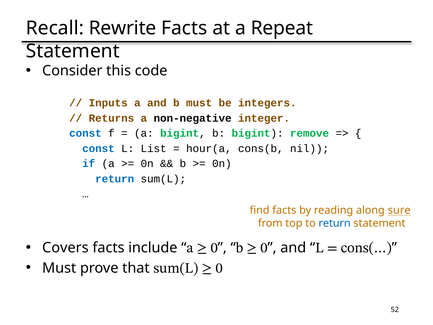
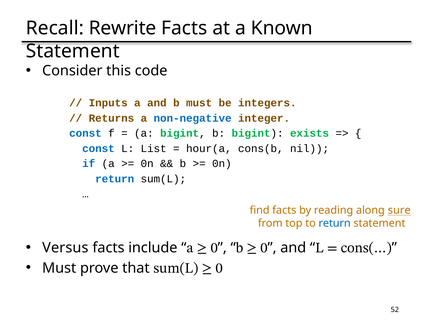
Repeat: Repeat -> Known (282, 28)
non-negative colour: black -> blue (193, 118)
remove: remove -> exists (310, 133)
Covers: Covers -> Versus (65, 248)
